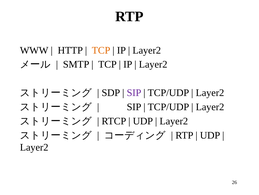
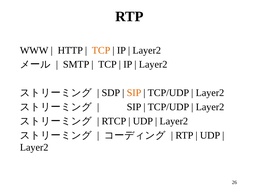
SIP colour: purple -> orange (134, 92)
